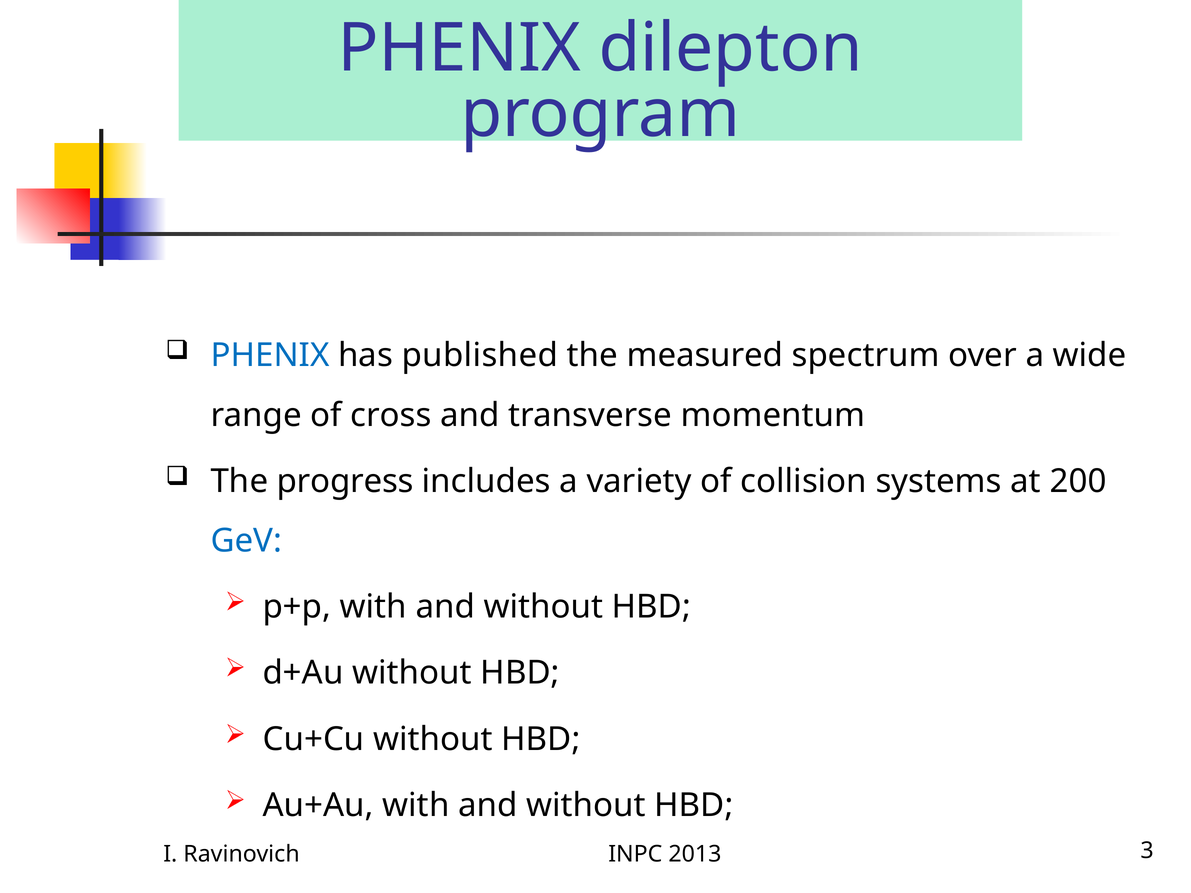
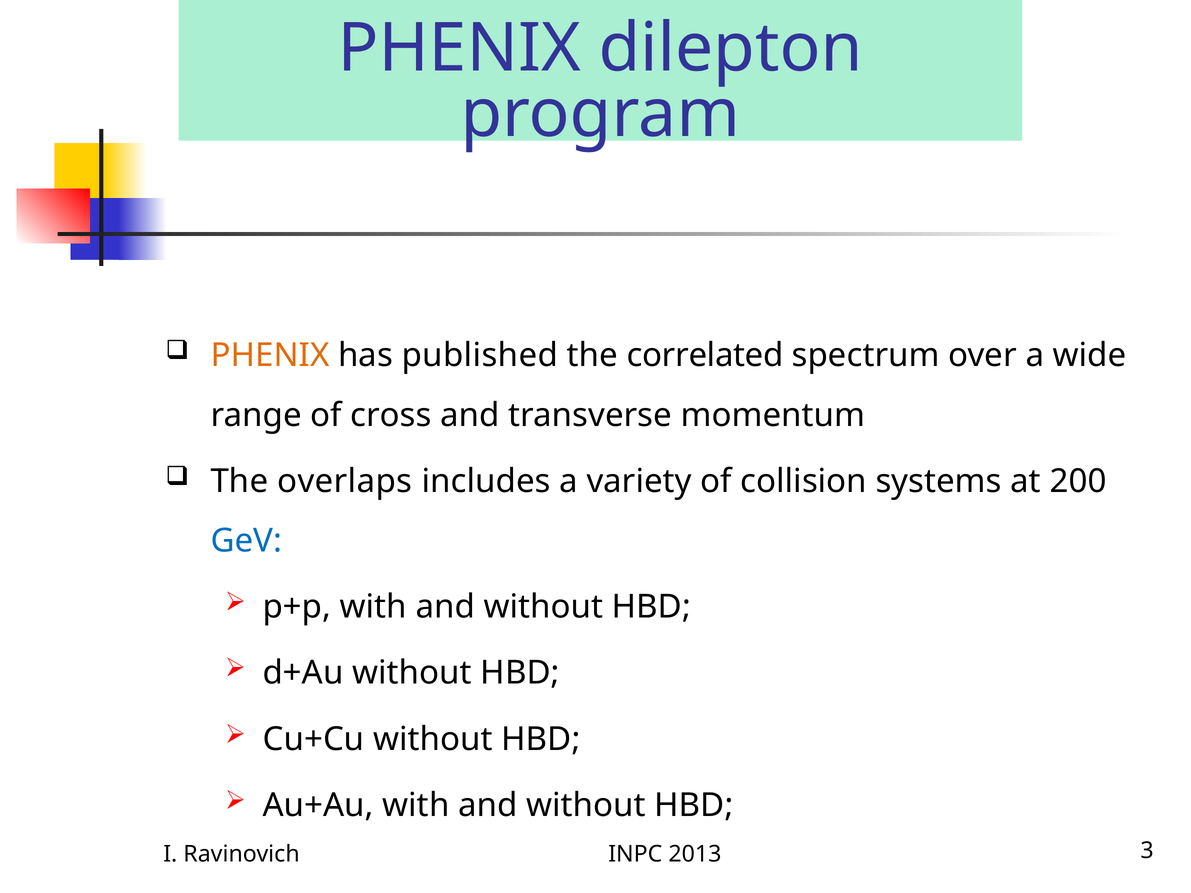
PHENIX colour: blue -> orange (270, 356)
measured: measured -> correlated (705, 356)
progress: progress -> overlaps (345, 481)
